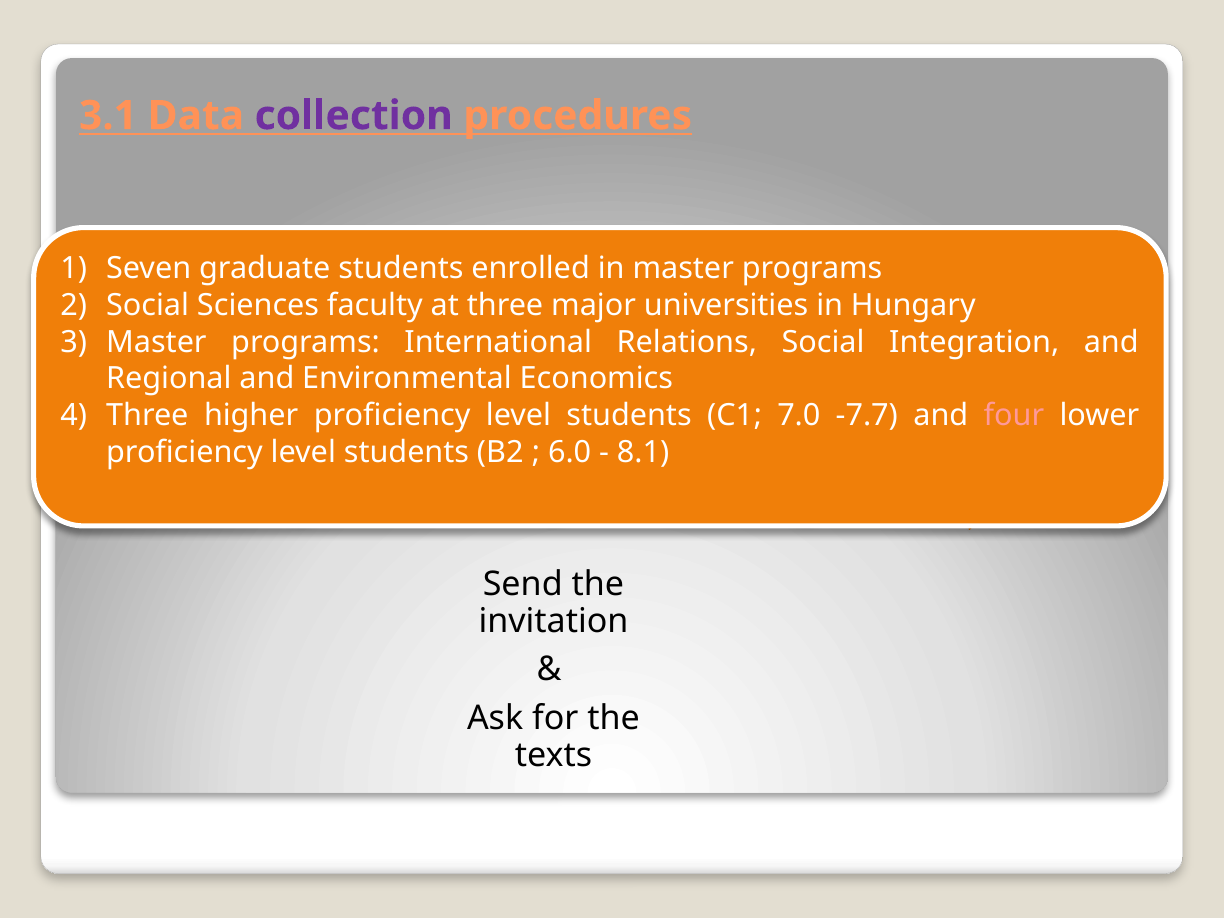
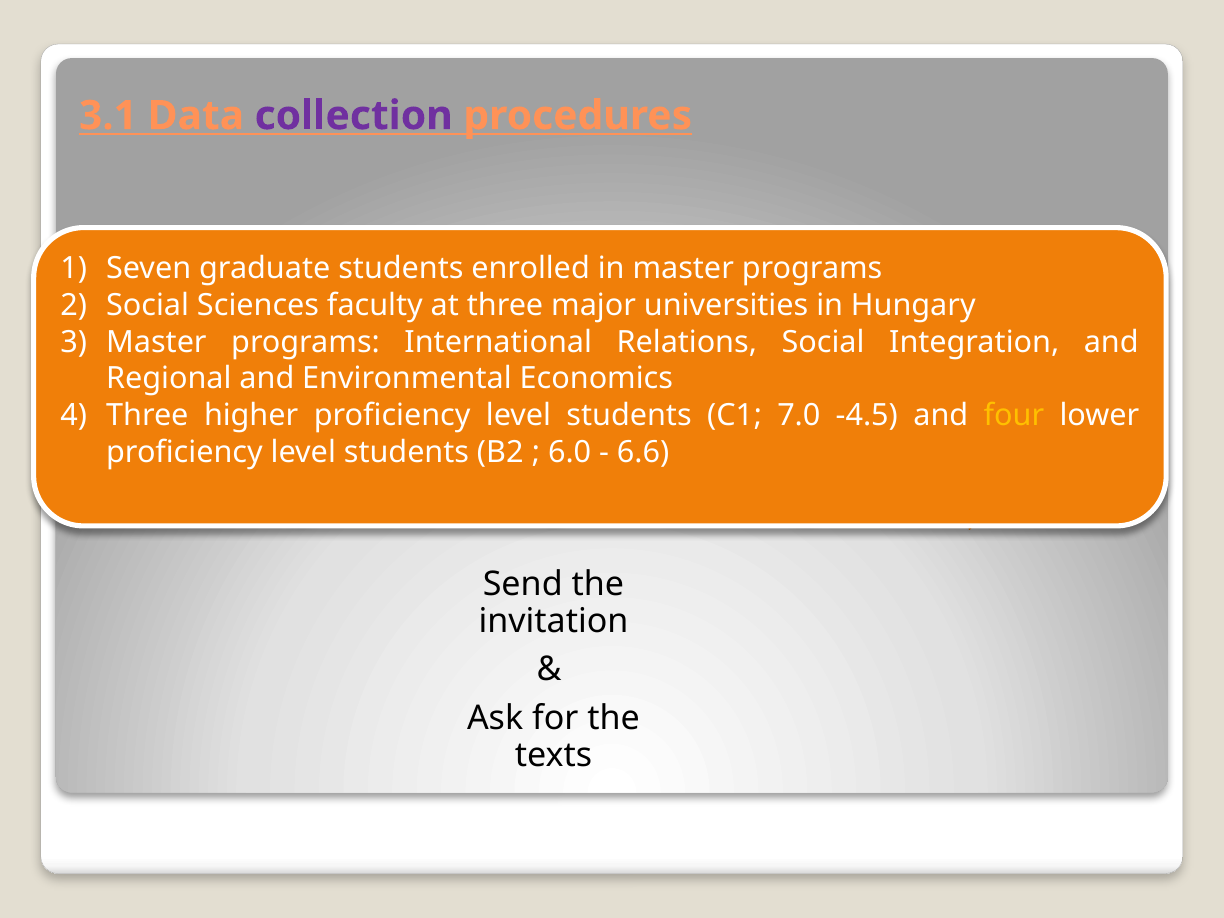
-7.7: -7.7 -> -4.5 (867, 416)
four colour: pink -> yellow (1014, 416)
8.1: 8.1 -> 6.6 (643, 452)
